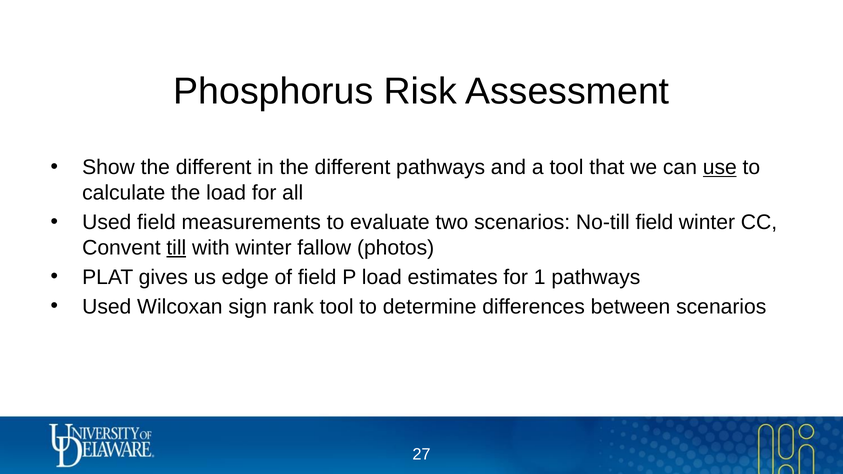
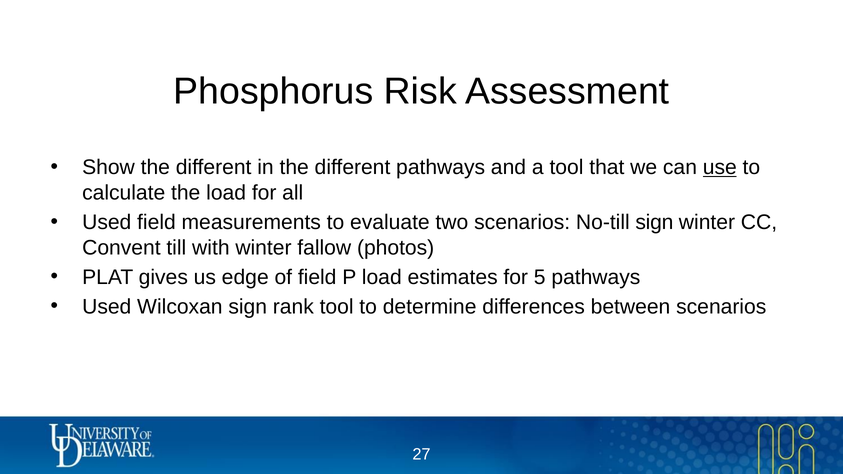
No-till field: field -> sign (654, 222)
till underline: present -> none (176, 248)
1: 1 -> 5 (540, 277)
